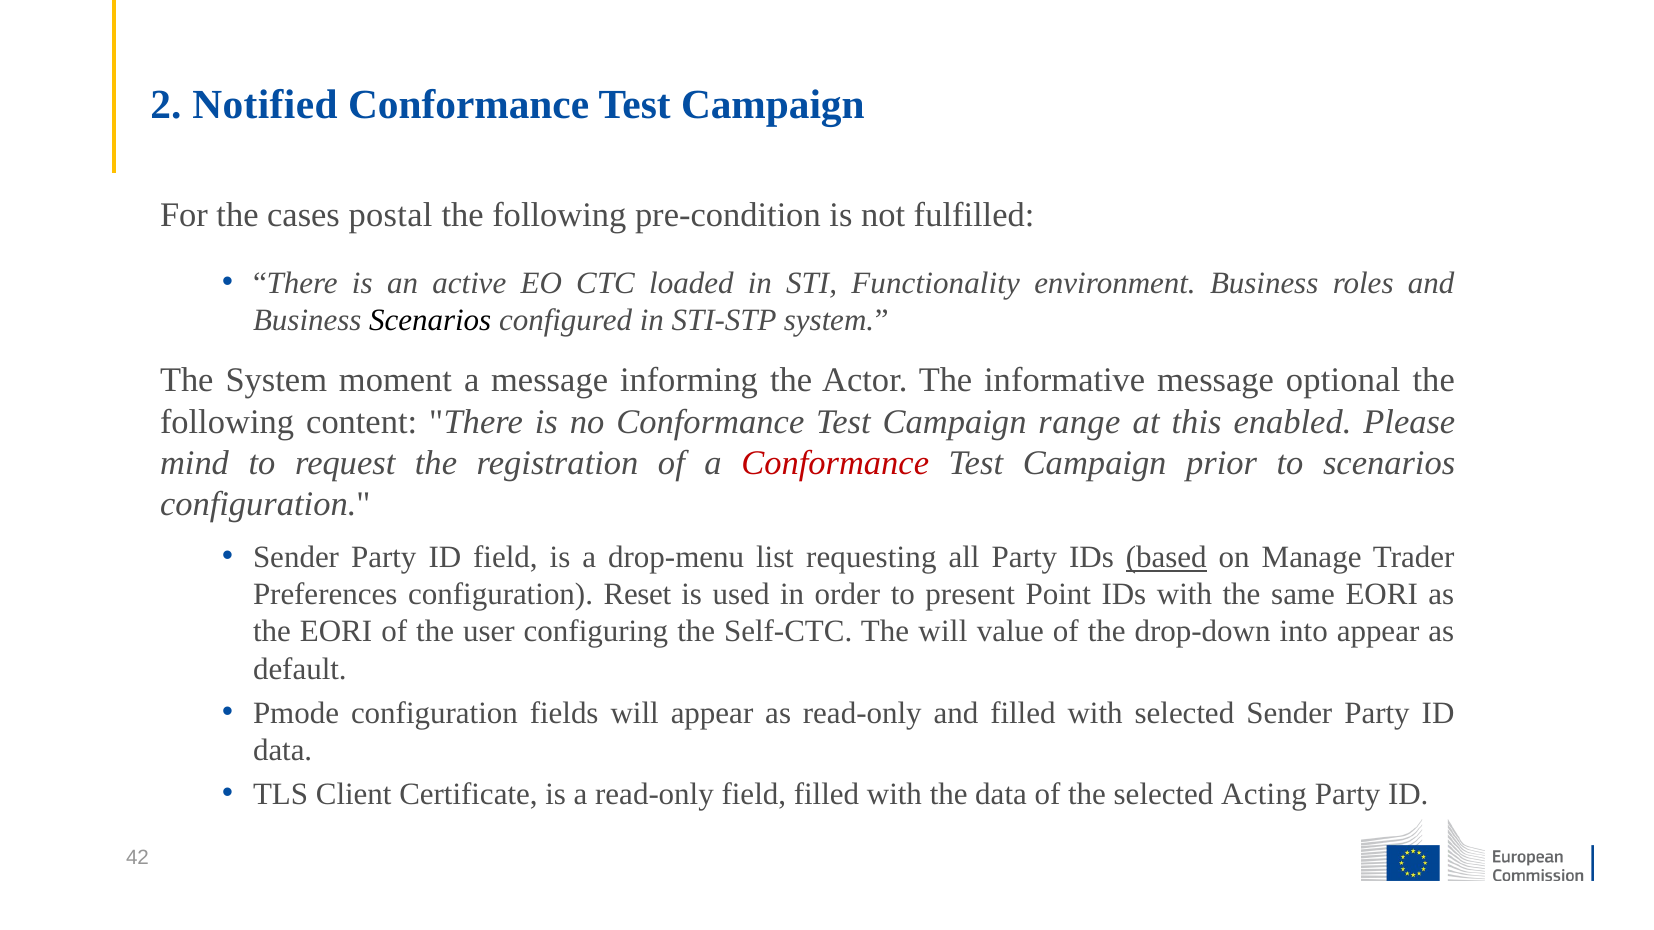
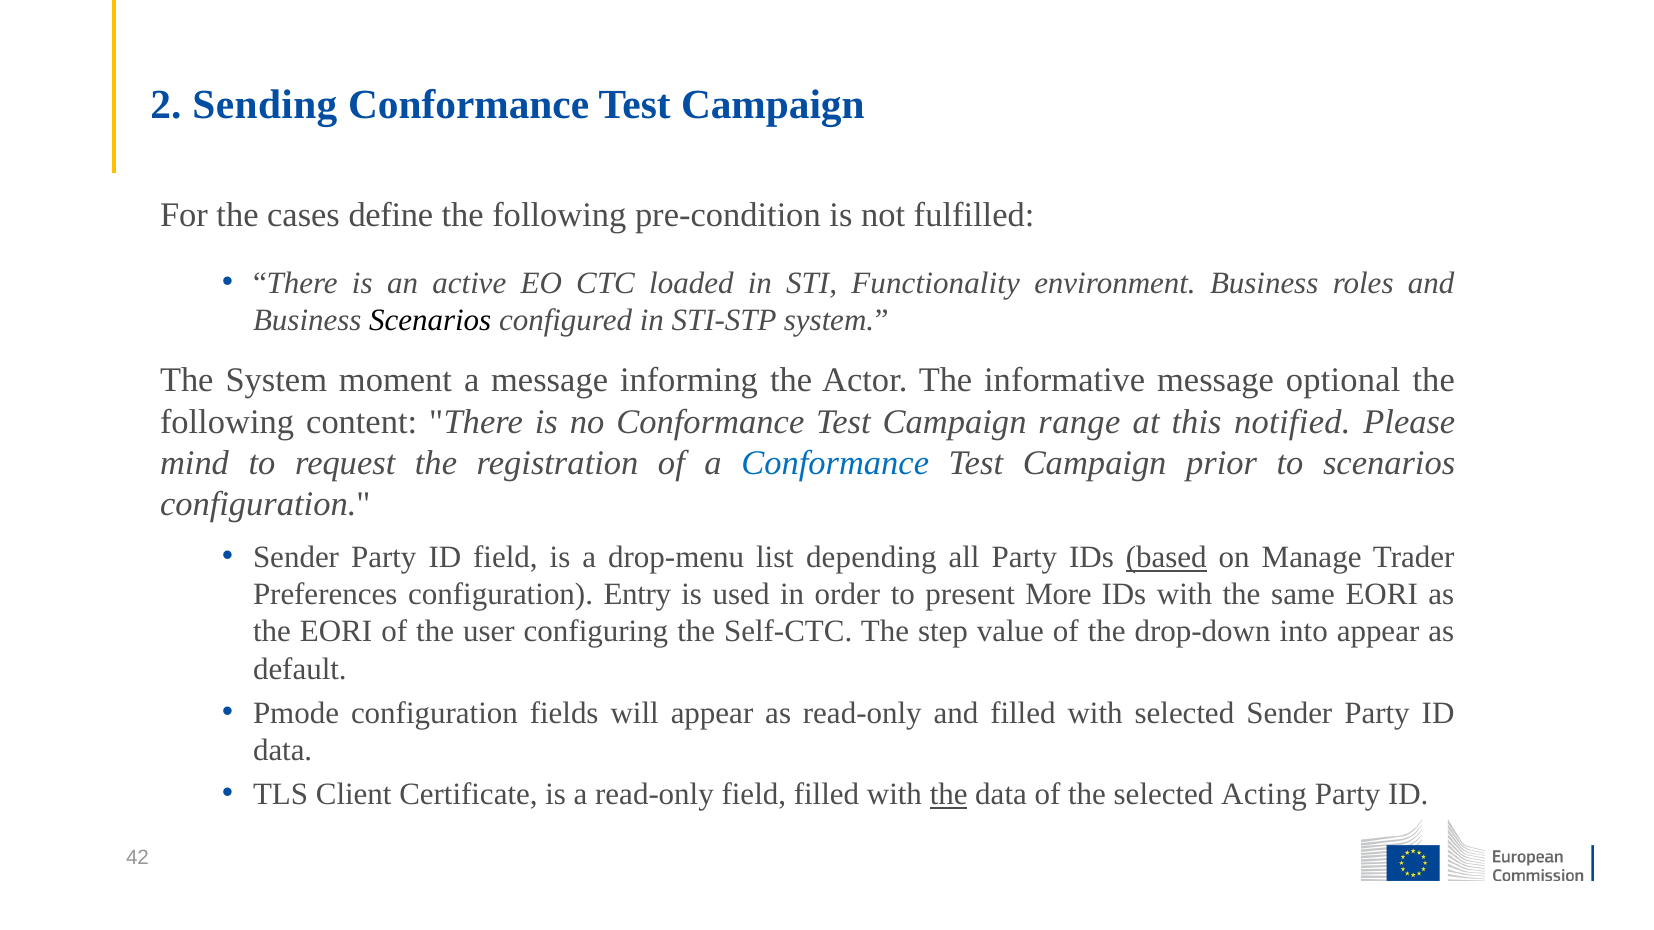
Notified: Notified -> Sending (265, 105)
postal: postal -> define (391, 215)
enabled: enabled -> notified (1292, 422)
Conformance colour: red -> blue (835, 463)
requesting: requesting -> depending (871, 558)
Reset: Reset -> Entry (637, 595)
Point: Point -> More (1058, 595)
The will: will -> step (943, 632)
the underline: none -> present (949, 795)
